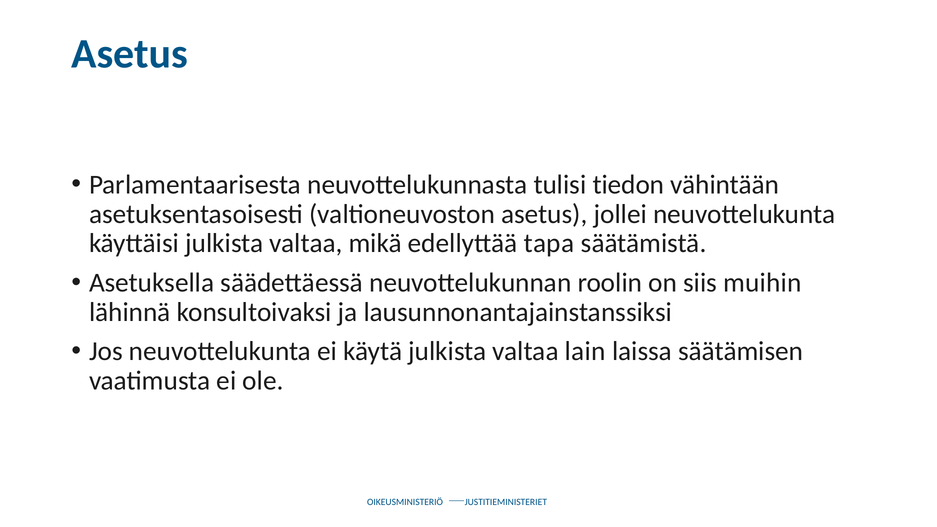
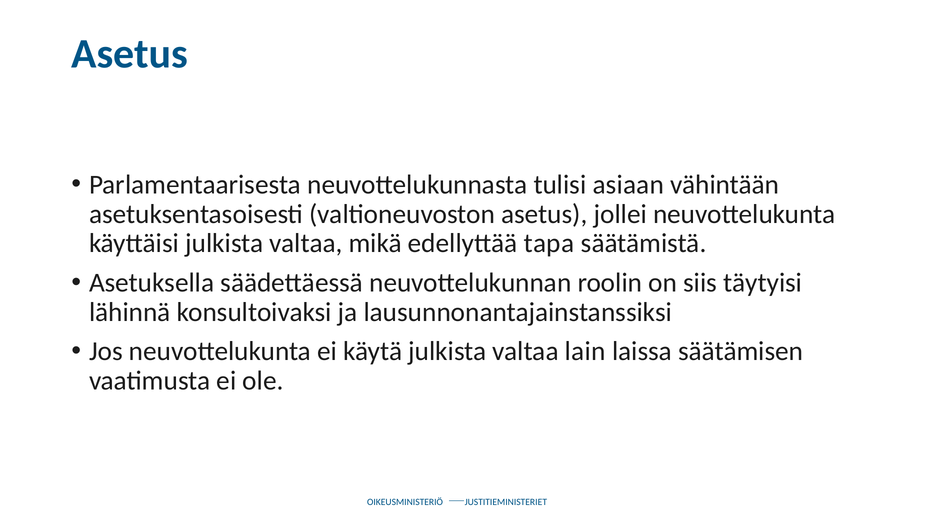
tiedon: tiedon -> asiaan (628, 185)
muihin: muihin -> täytyisi (763, 283)
